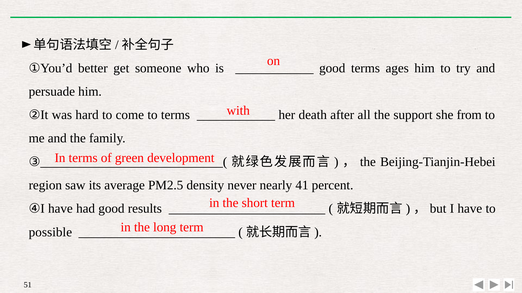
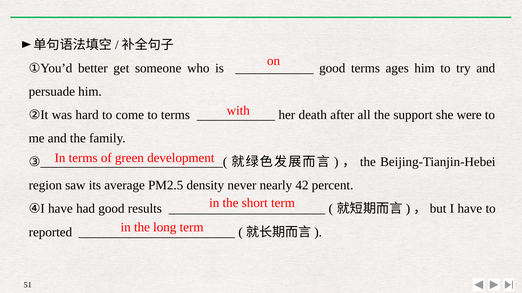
from: from -> were (469, 115)
41: 41 -> 42 (302, 186)
possible: possible -> reported (50, 233)
